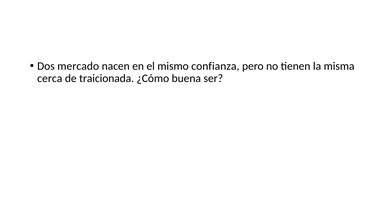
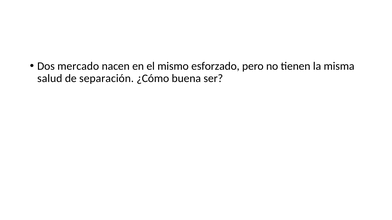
confianza: confianza -> esforzado (215, 66)
cerca: cerca -> salud (50, 79)
traicionada: traicionada -> separación (107, 79)
